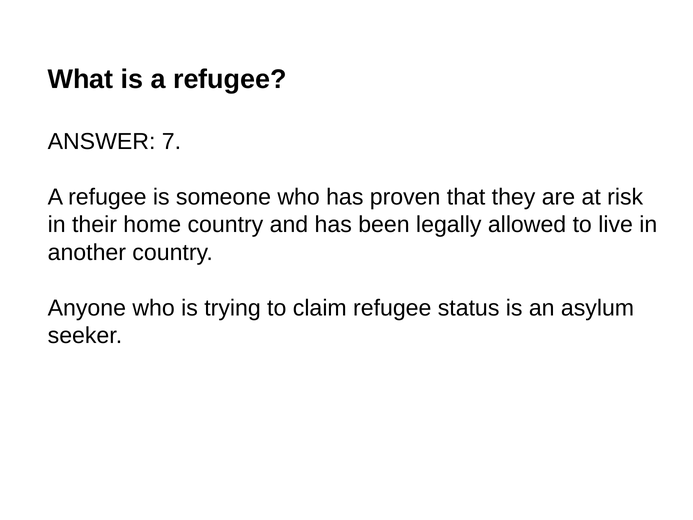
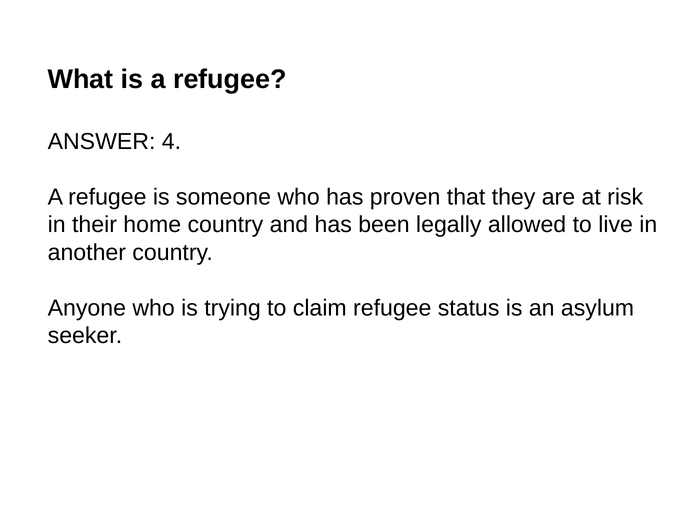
7: 7 -> 4 (171, 142)
